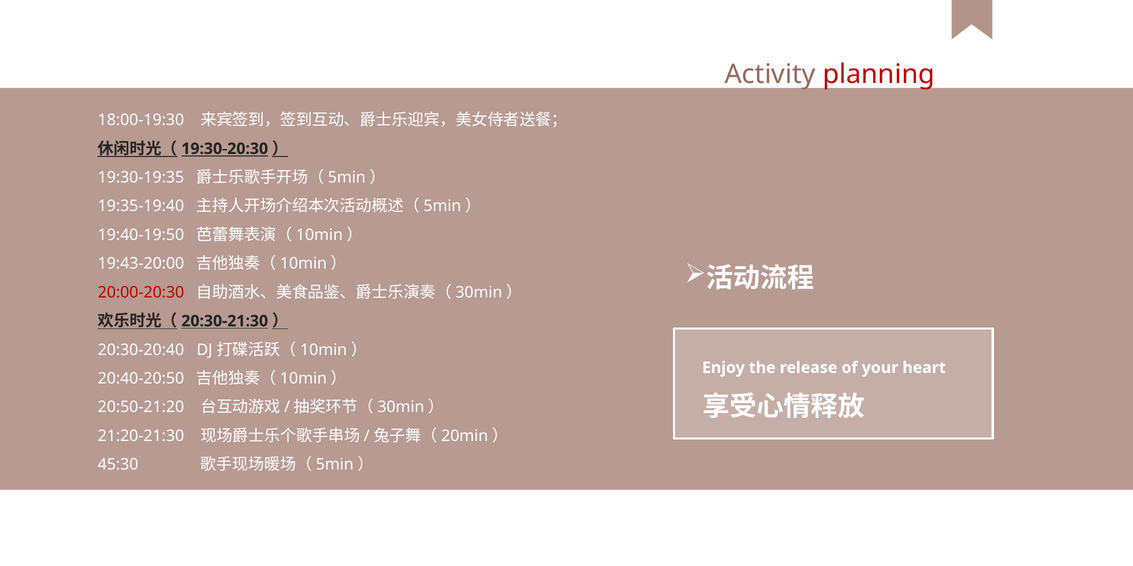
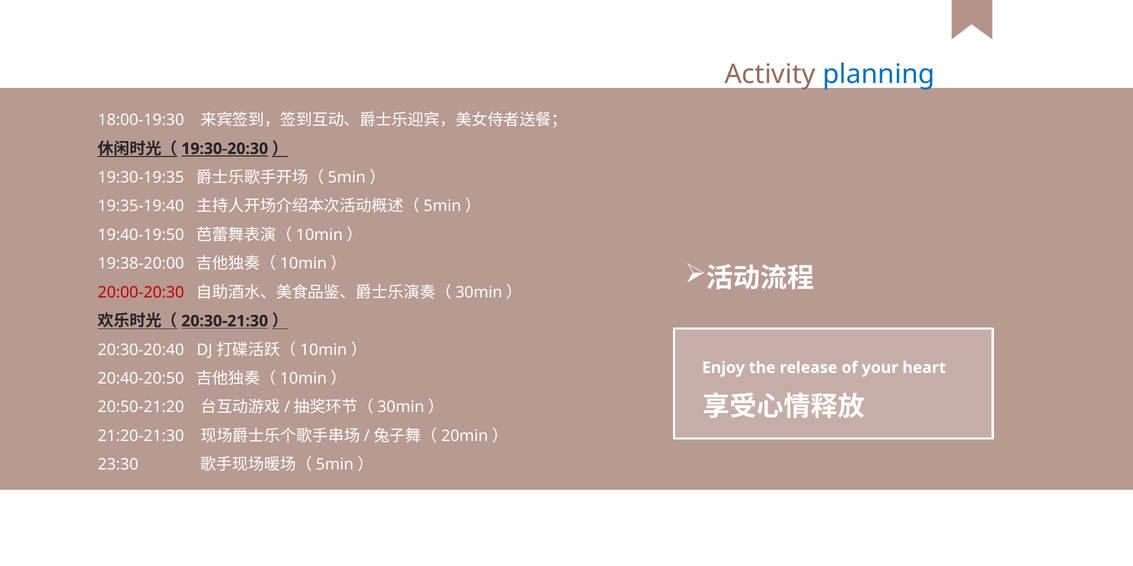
planning colour: red -> blue (879, 74)
19:43-20:00: 19:43-20:00 -> 19:38-20:00 (141, 264)
45:30: 45:30 -> 23:30 (118, 465)
